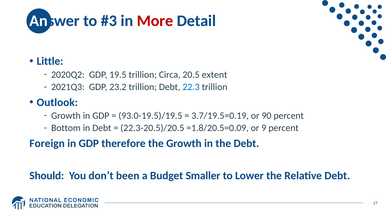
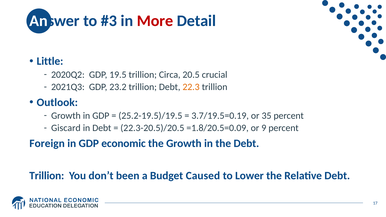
extent: extent -> crucial (215, 75)
22.3 colour: blue -> orange (191, 87)
93.0-19.5)/19.5: 93.0-19.5)/19.5 -> 25.2-19.5)/19.5 (150, 116)
90: 90 -> 35 (267, 116)
Bottom: Bottom -> Giscard (66, 128)
therefore: therefore -> economic (124, 143)
Should: Should -> Trillion (47, 176)
Smaller: Smaller -> Caused (203, 176)
